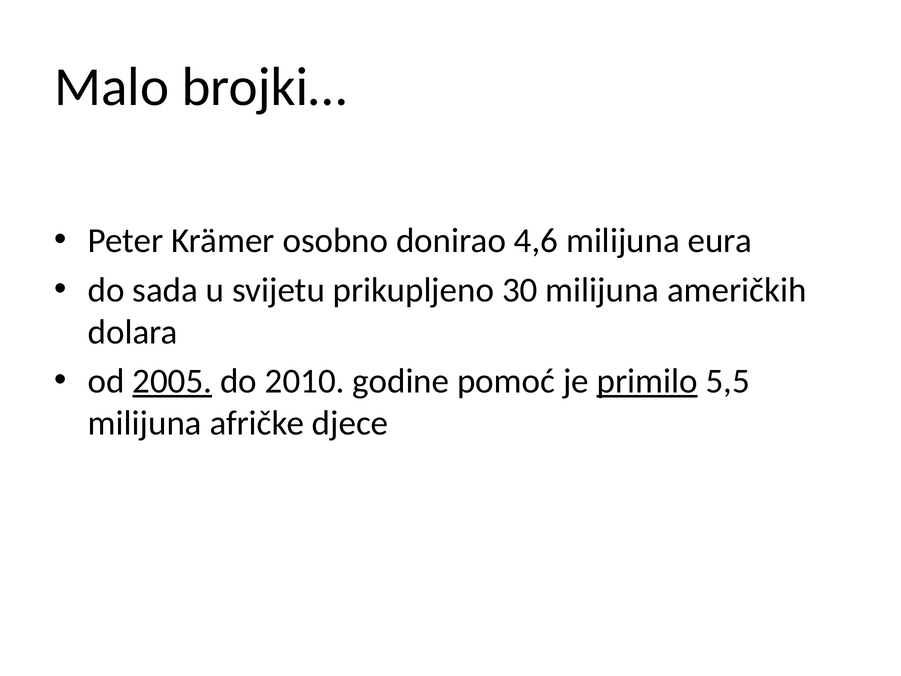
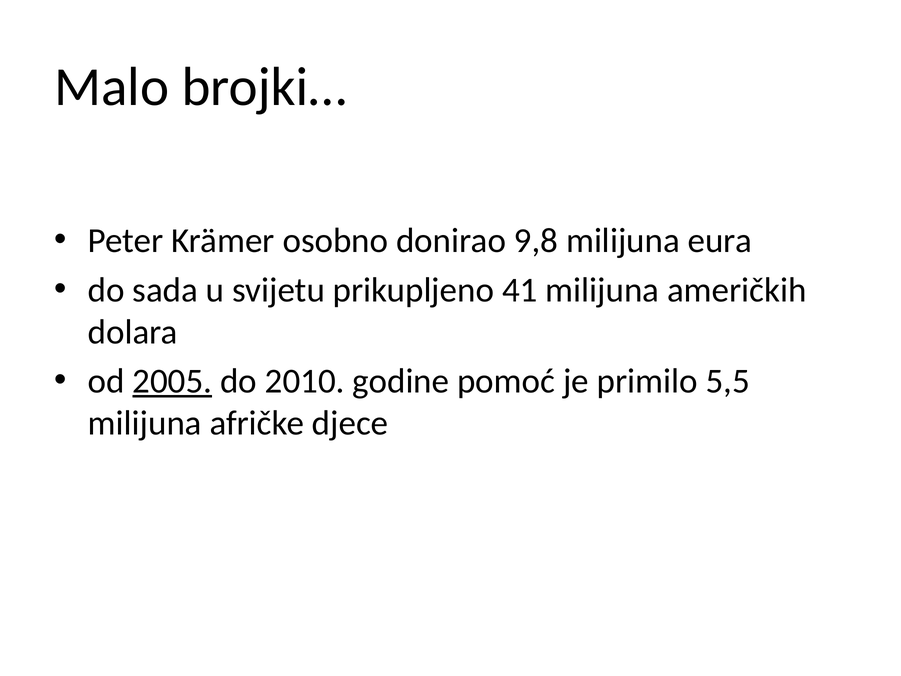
4,6: 4,6 -> 9,8 (536, 241)
30: 30 -> 41 (520, 290)
primilo underline: present -> none (647, 381)
